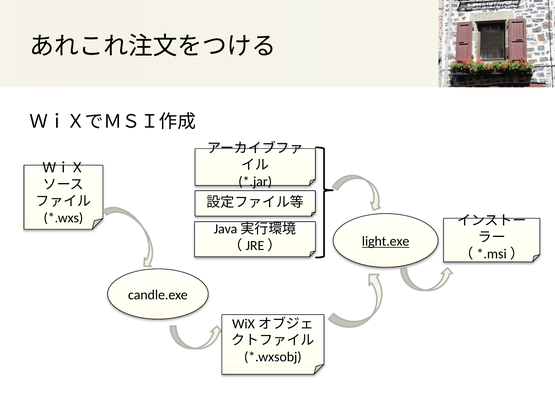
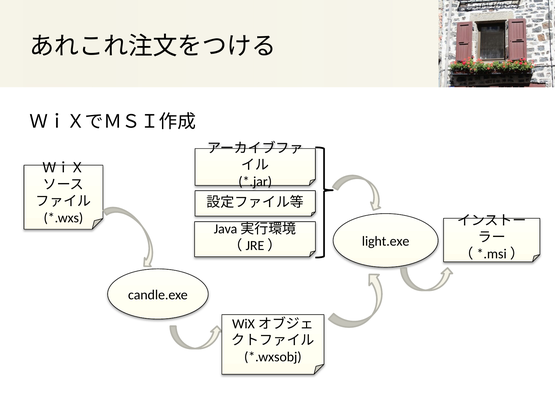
light.exe underline: present -> none (386, 242)
